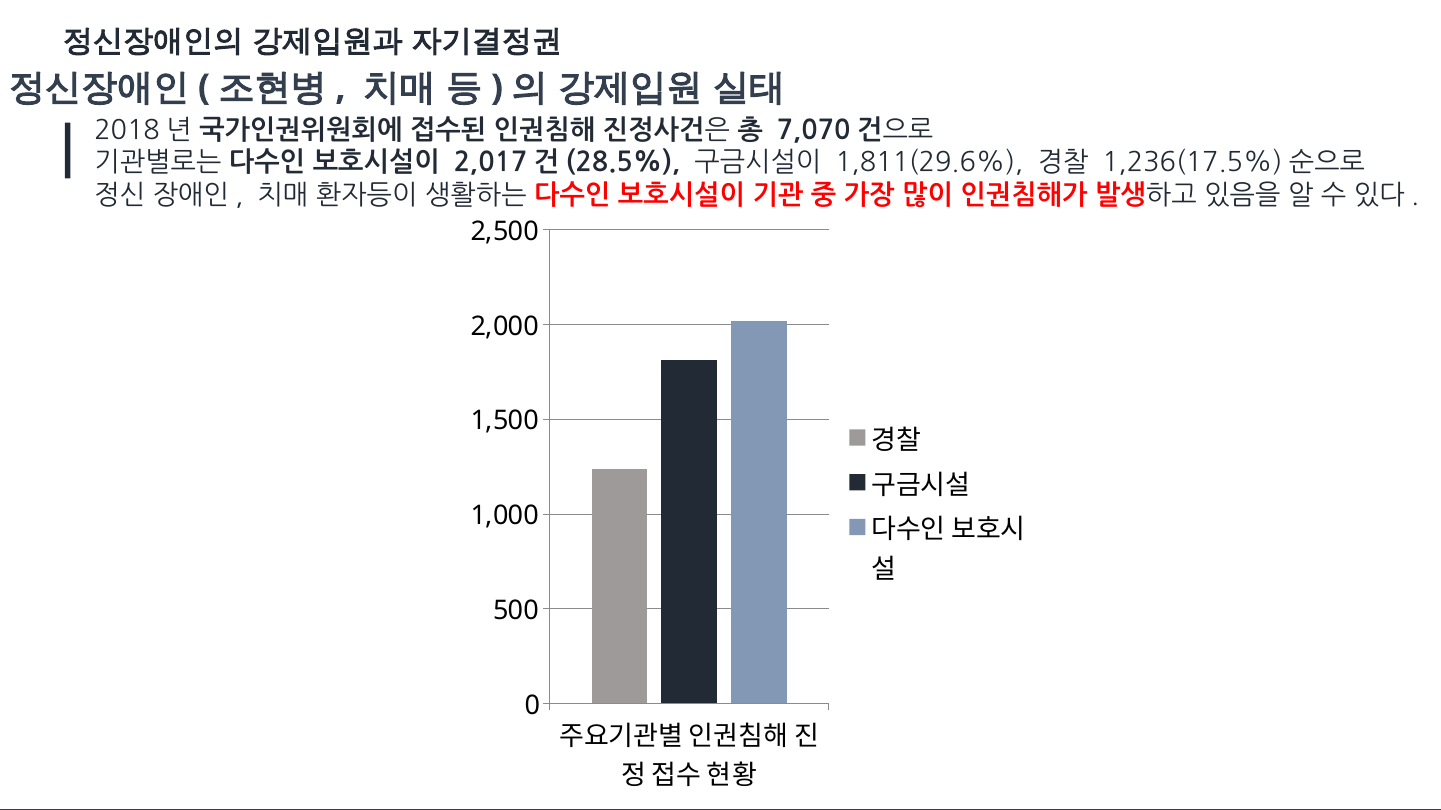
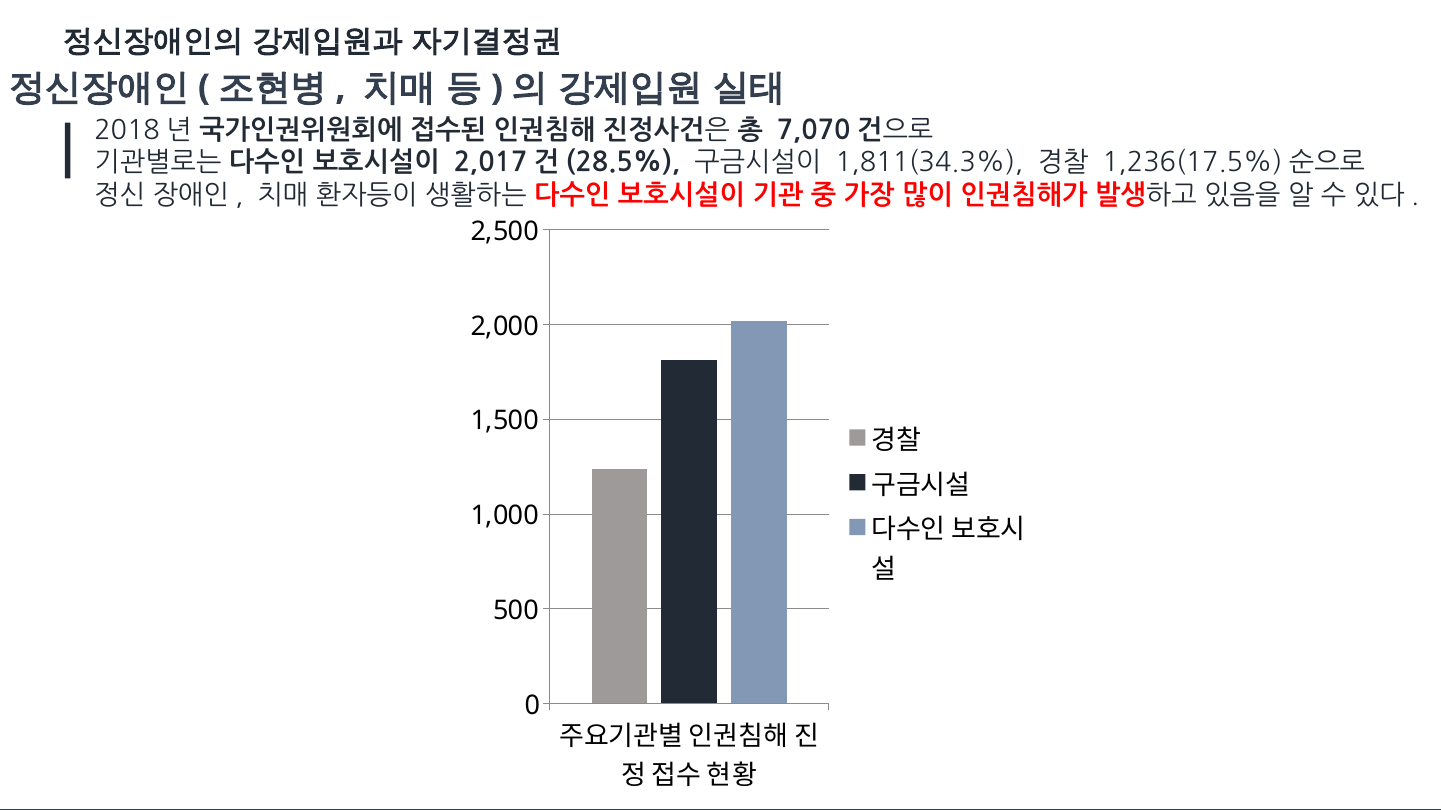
1,811(29.6%: 1,811(29.6% -> 1,811(34.3% (929, 163)
